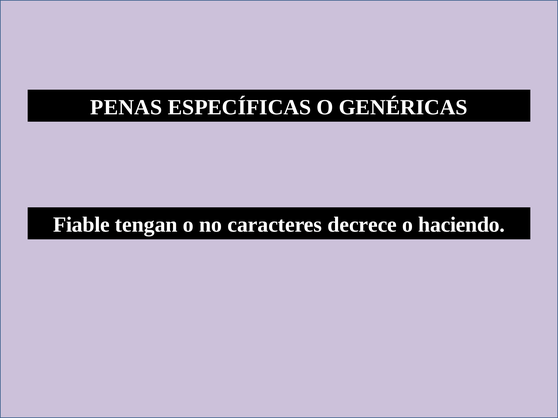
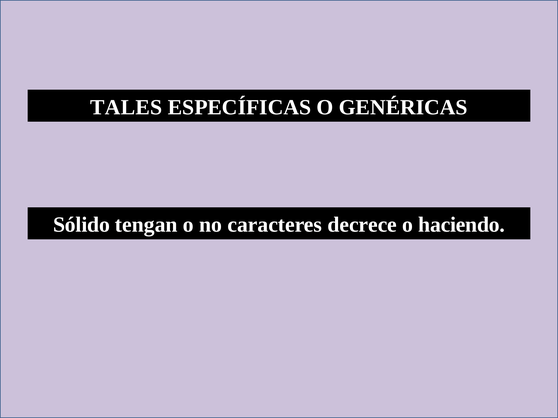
PENAS: PENAS -> TALES (126, 107)
Fiable: Fiable -> Sólido (81, 225)
